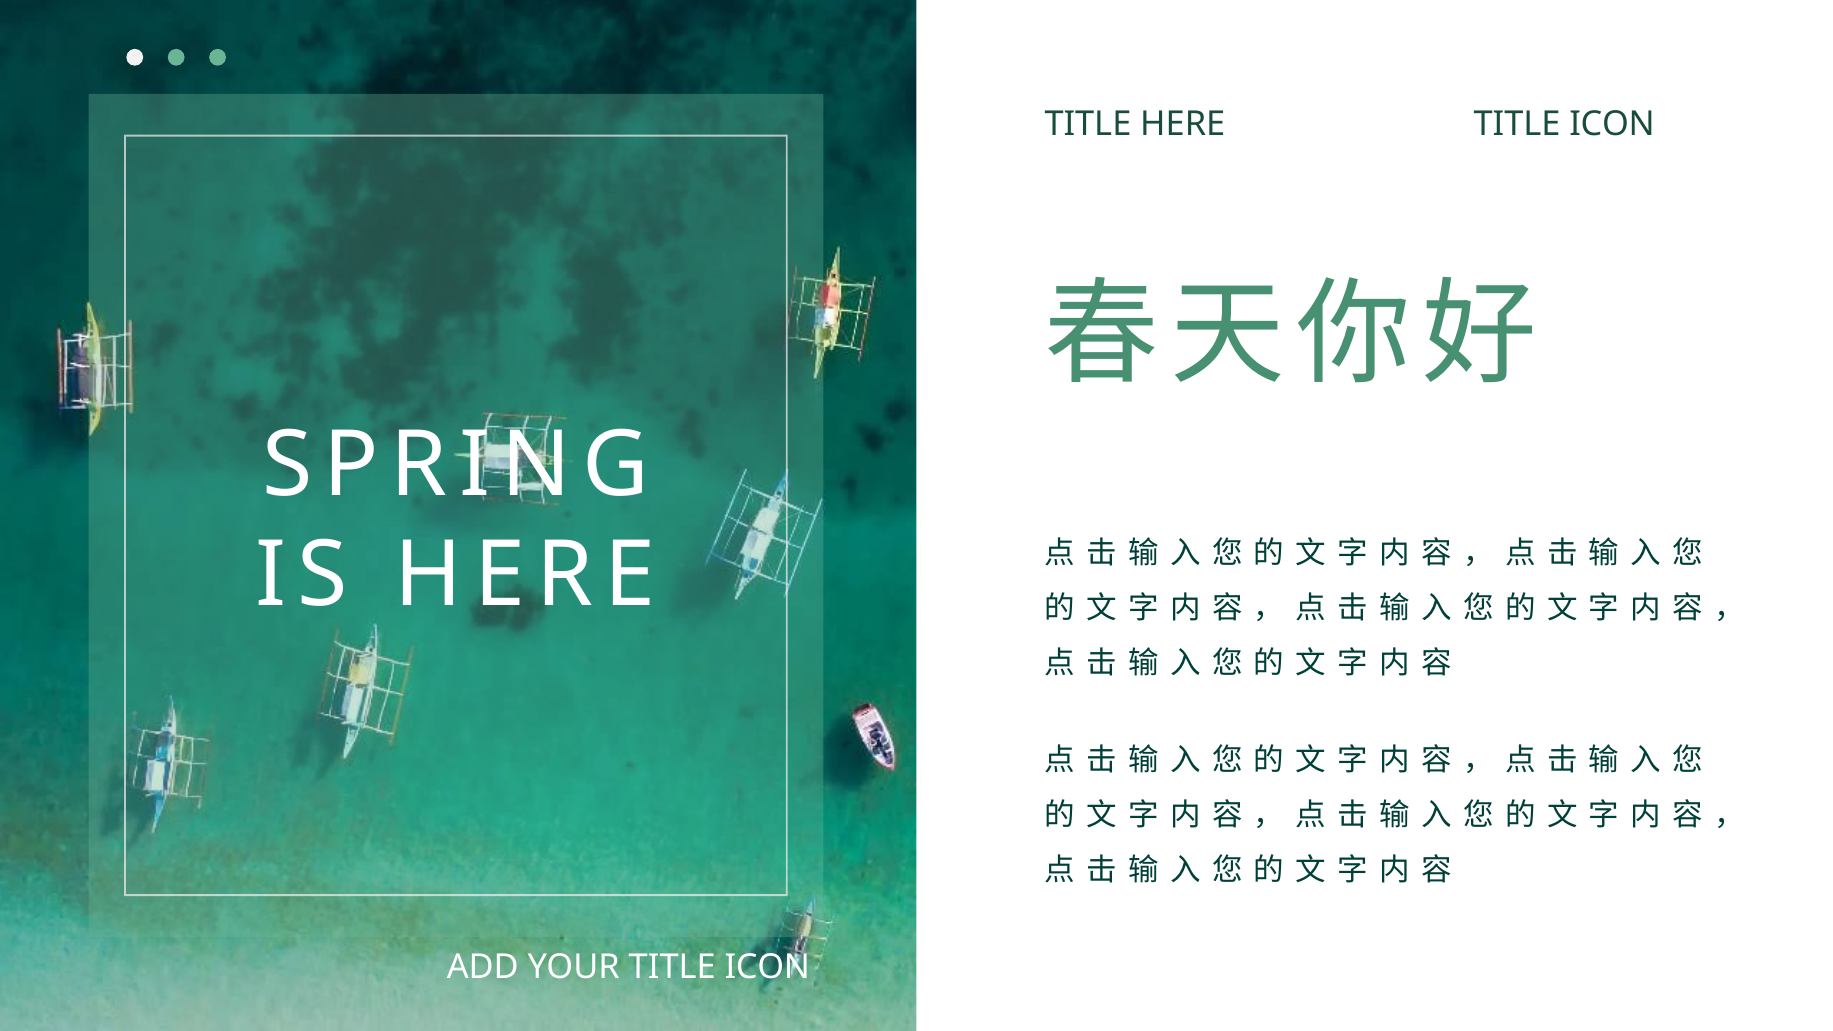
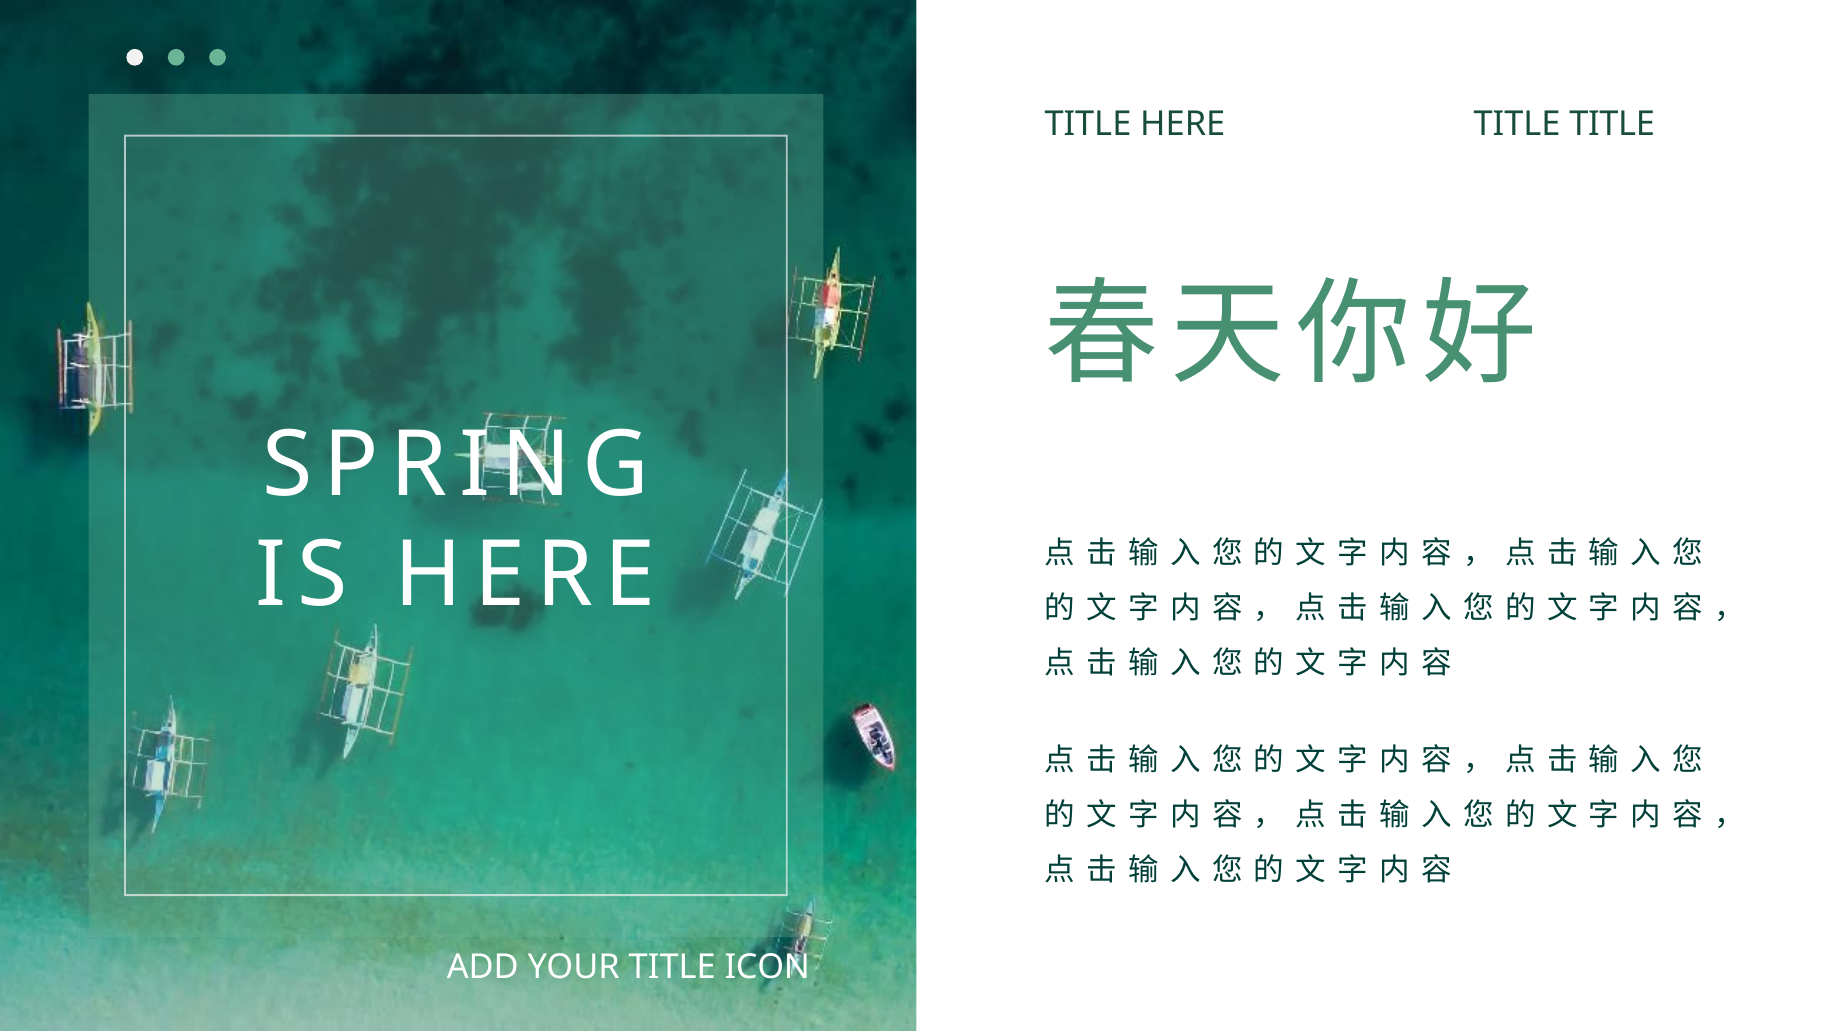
HERE TITLE ICON: ICON -> TITLE (1612, 124)
